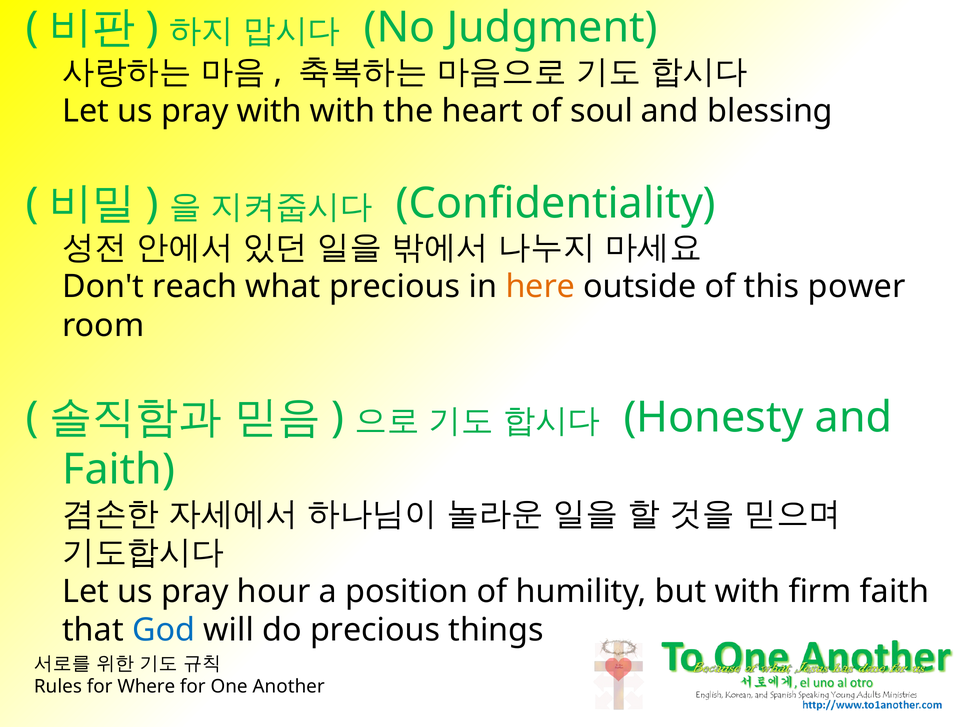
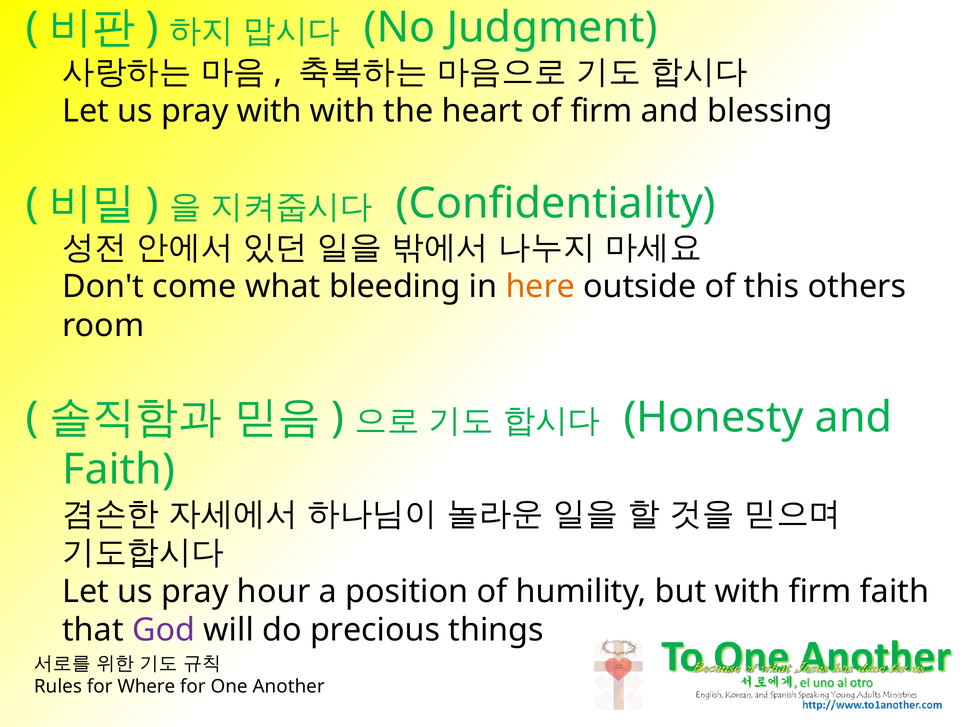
of soul: soul -> firm (602, 111)
reach: reach -> come (195, 287)
what precious: precious -> bleeding (395, 287)
power: power -> others (857, 287)
God colour: blue -> purple (164, 631)
